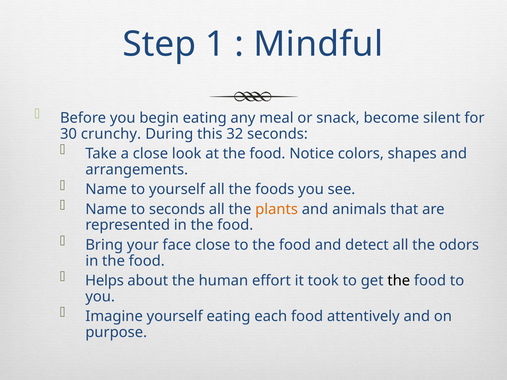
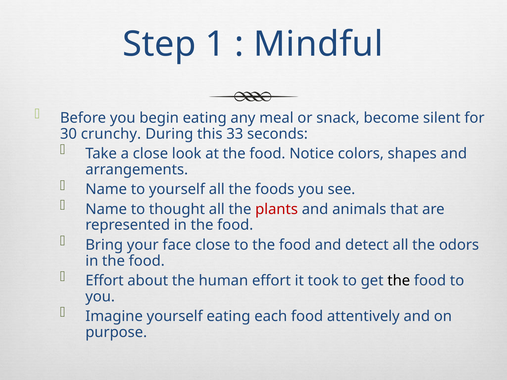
32: 32 -> 33 (235, 134)
to seconds: seconds -> thought (177, 209)
plants colour: orange -> red (277, 209)
Helps: Helps -> Effort (104, 281)
